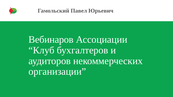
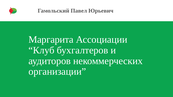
Вебинаров: Вебинаров -> Маргарита (51, 40)
